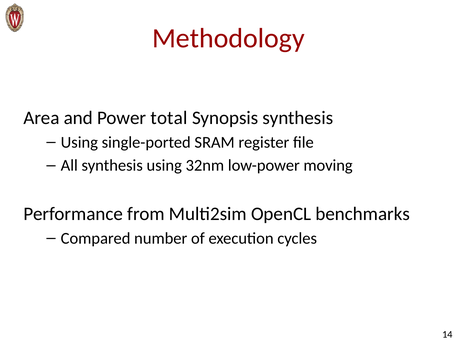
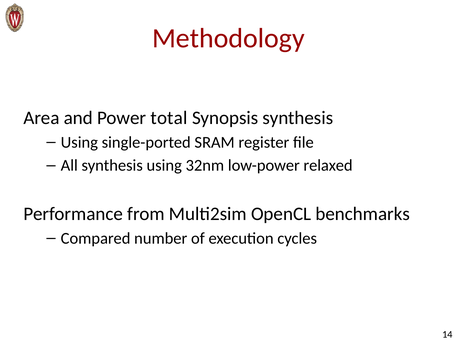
moving: moving -> relaxed (328, 165)
